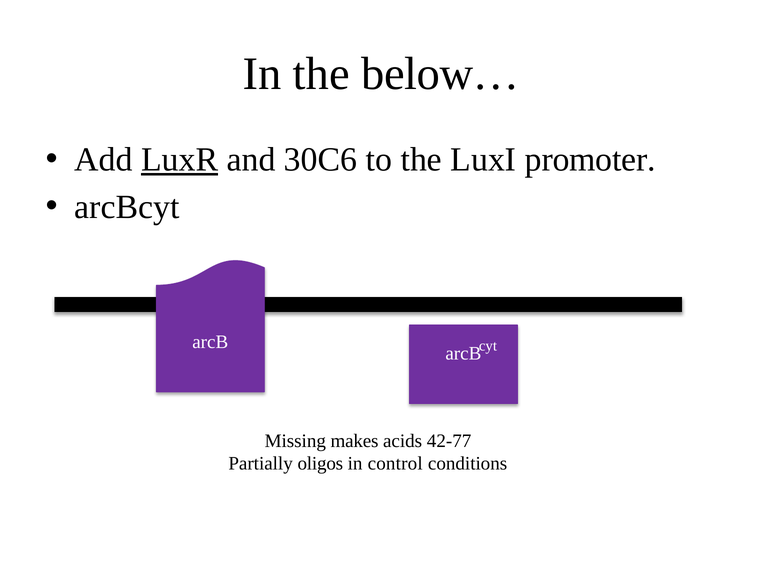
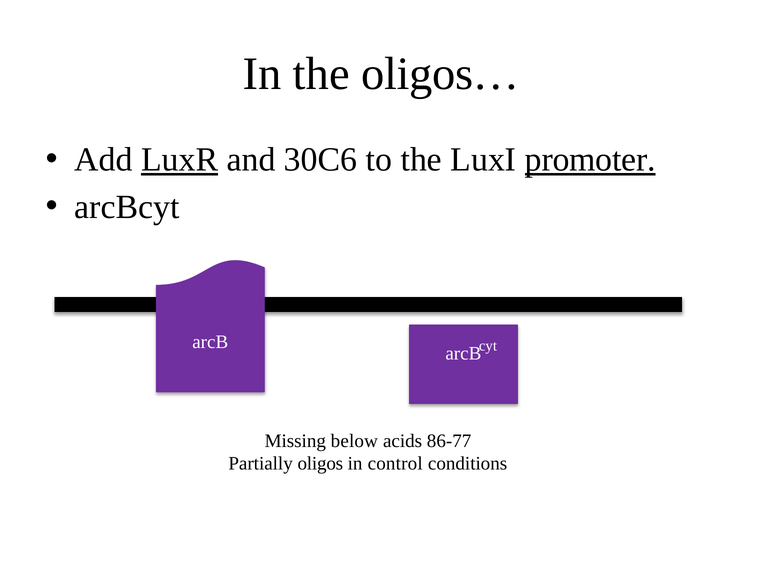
below…: below… -> oligos… (440, 74)
promoter underline: none -> present (590, 160)
makes: makes -> below (354, 441)
42-77: 42-77 -> 86-77 (449, 441)
